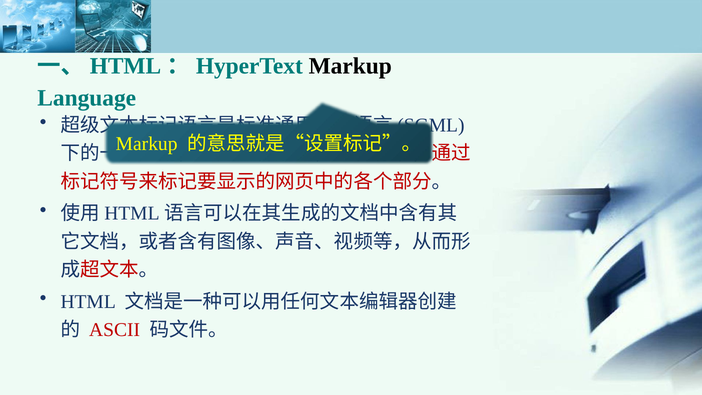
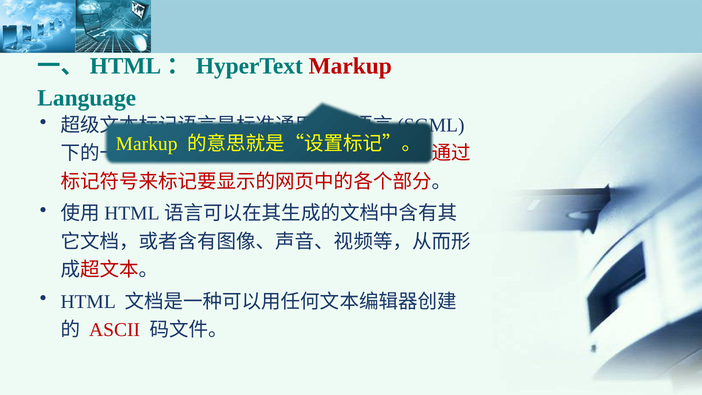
Markup colour: black -> red (350, 66)
